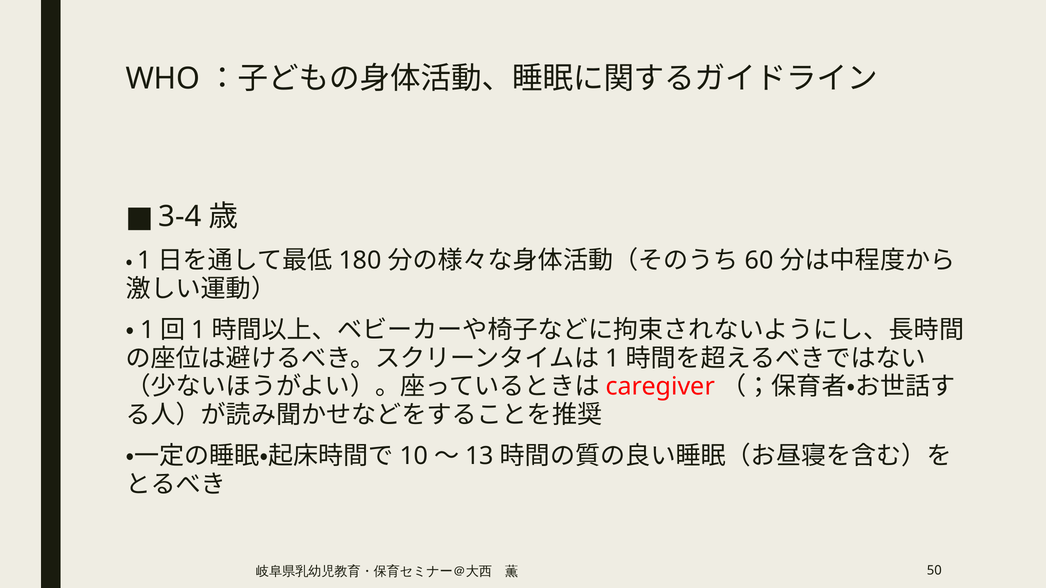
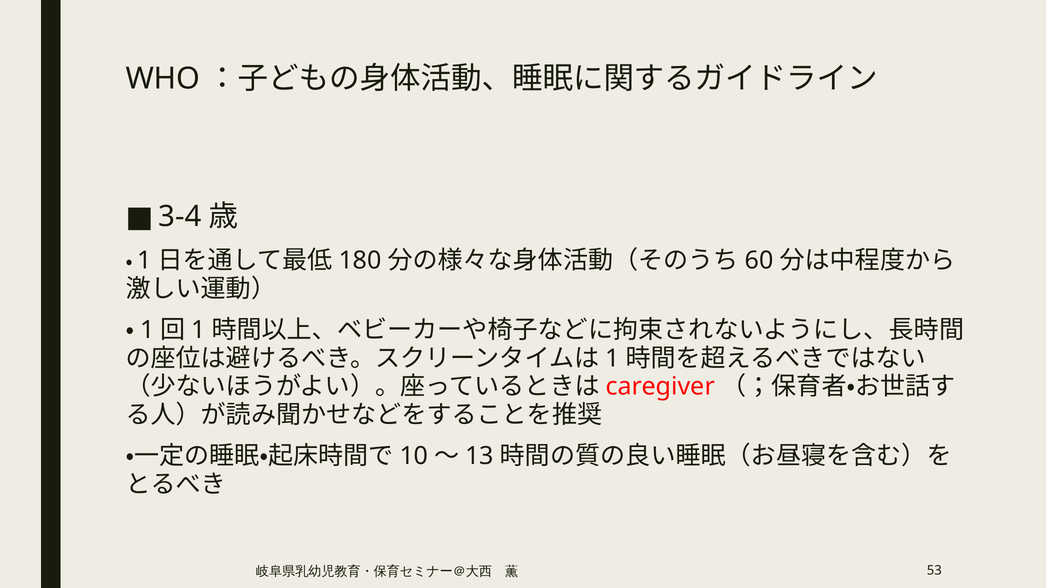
50: 50 -> 53 (934, 571)
